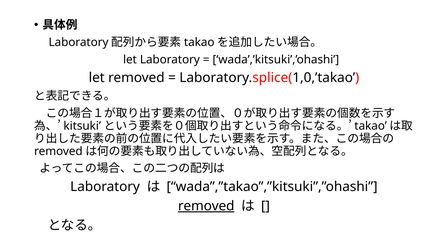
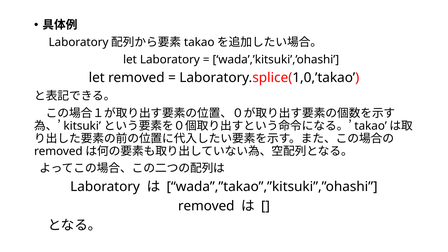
removed underline: present -> none (206, 206)
